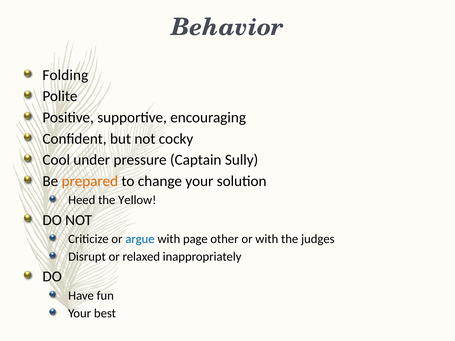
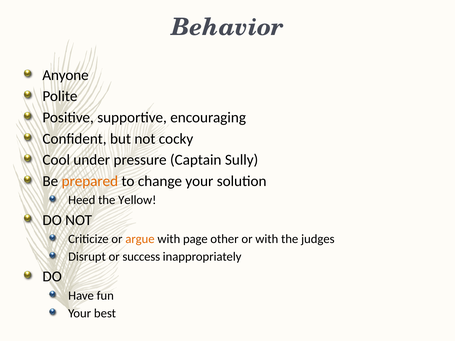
Folding: Folding -> Anyone (66, 75)
argue colour: blue -> orange (140, 239)
relaxed: relaxed -> success (141, 257)
